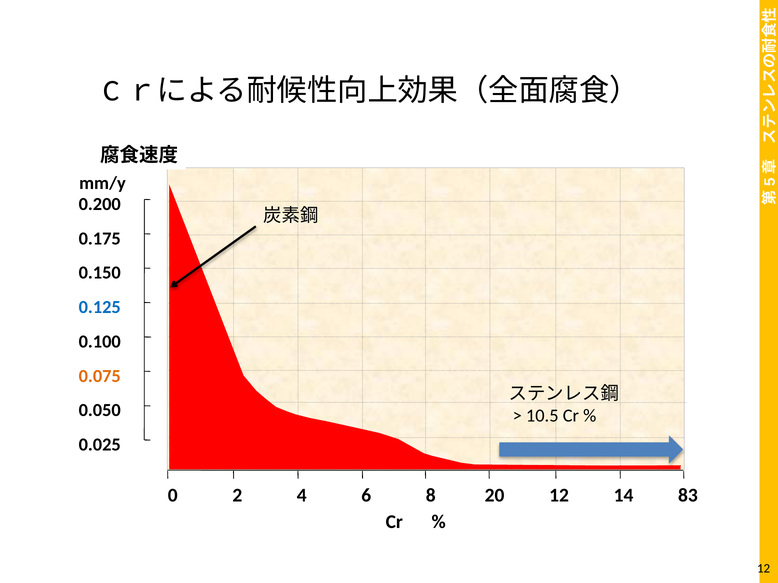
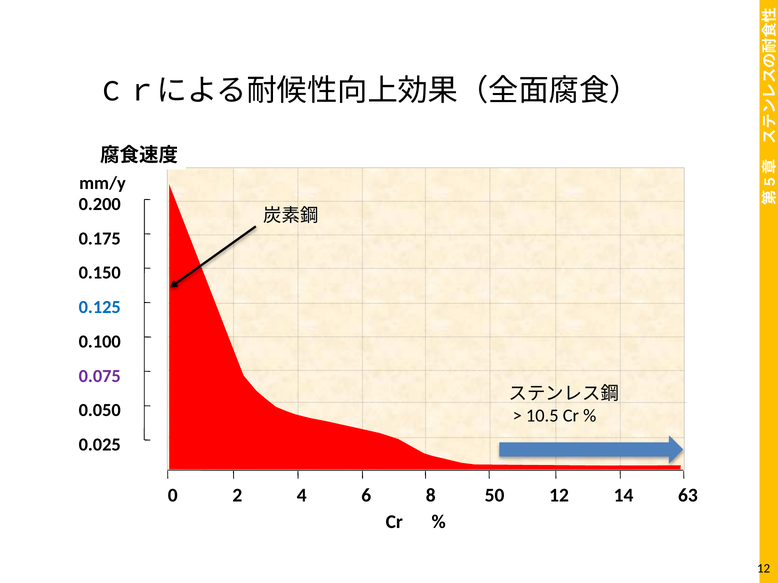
0.075 colour: orange -> purple (100, 376)
20: 20 -> 50 (495, 496)
83: 83 -> 63 (688, 496)
